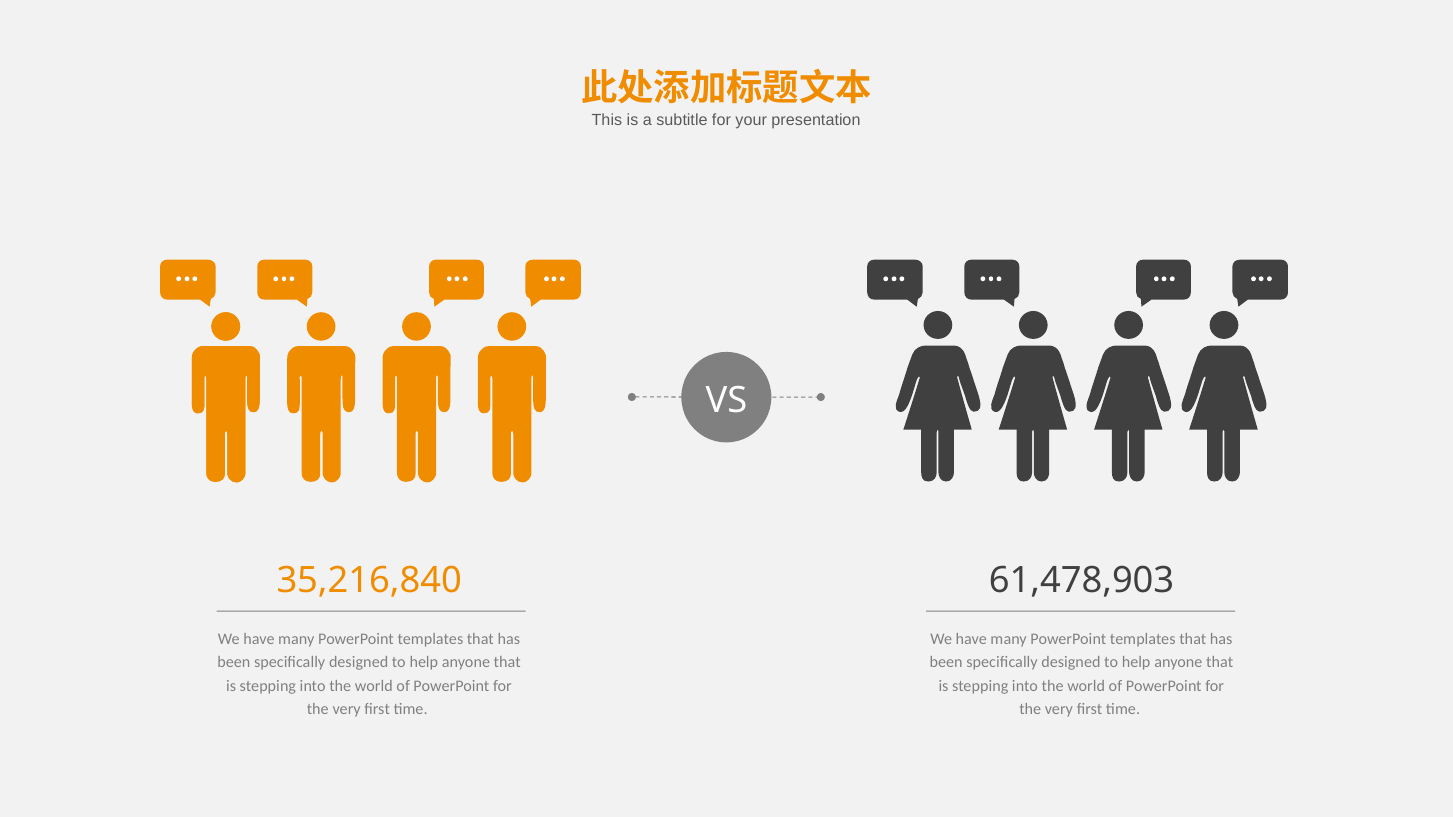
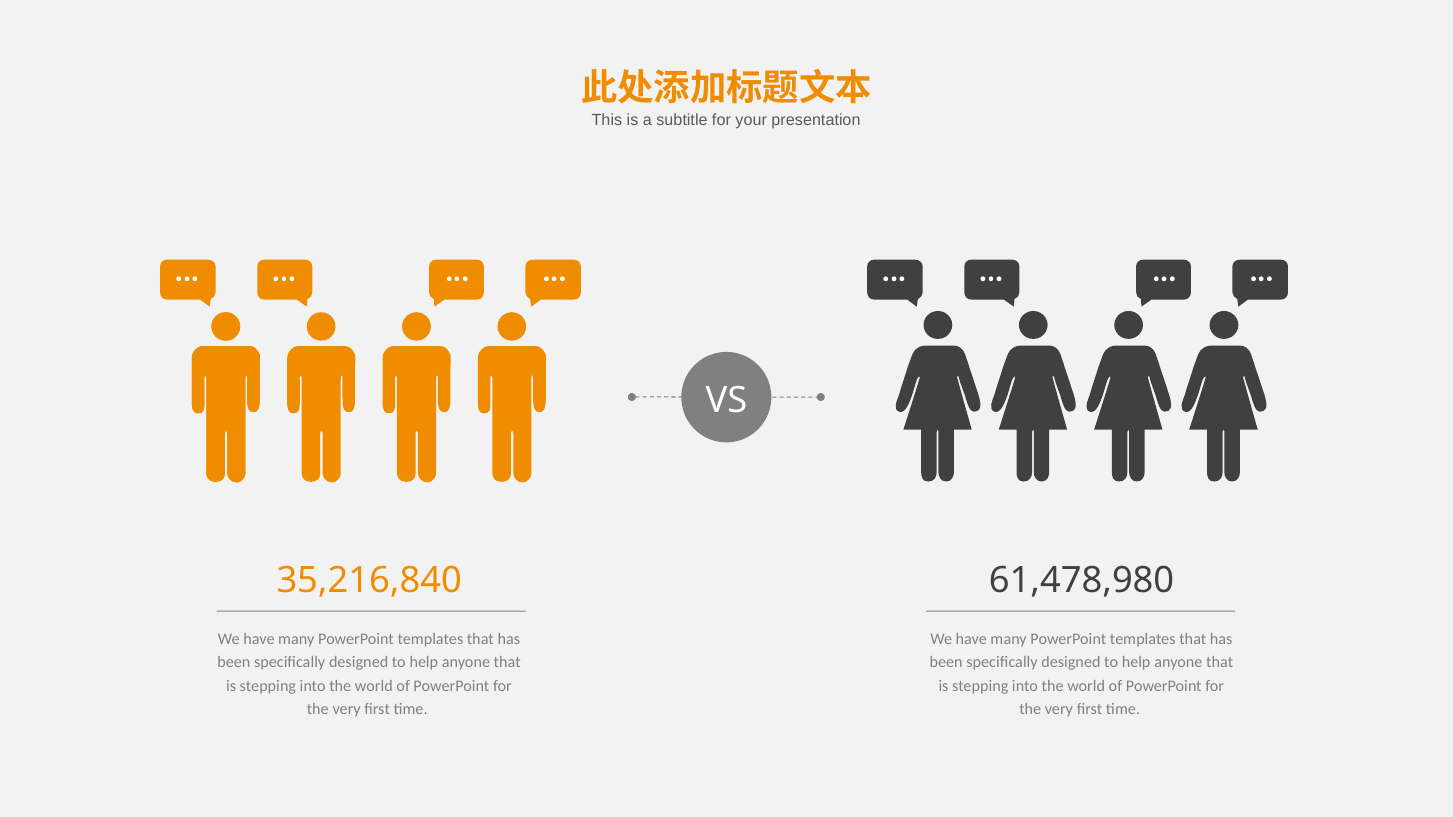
61,478,903: 61,478,903 -> 61,478,980 (1082, 580)
